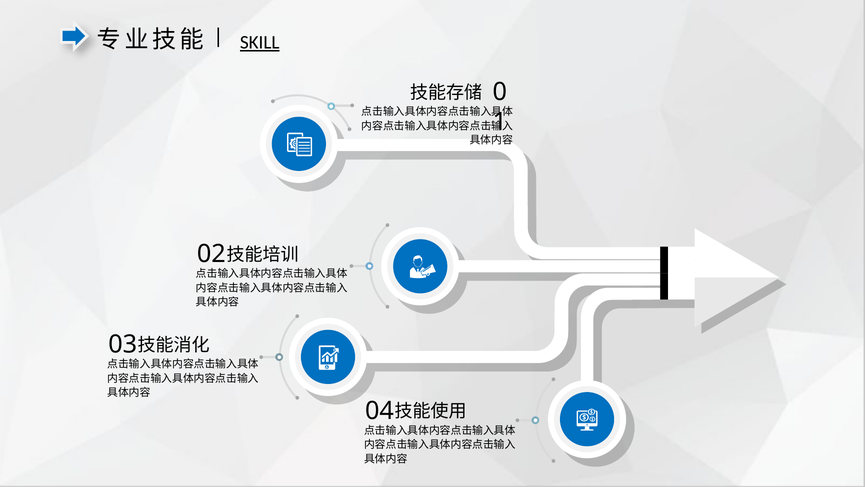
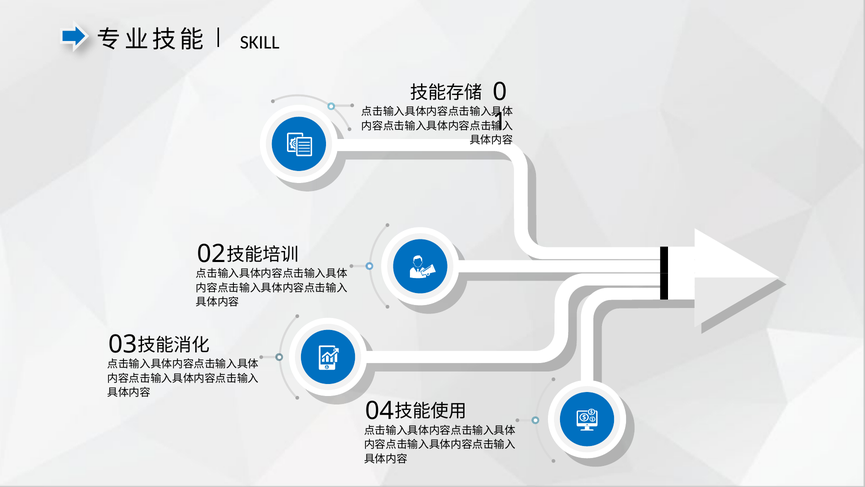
SKILL underline: present -> none (260, 42)
